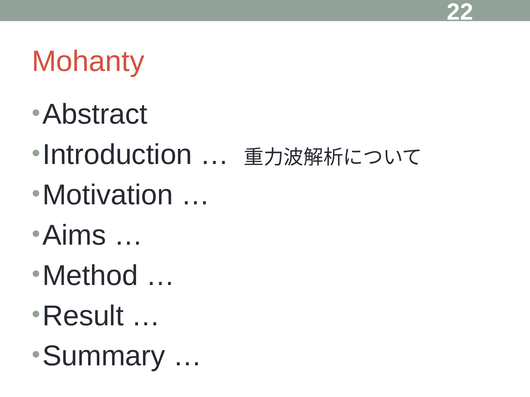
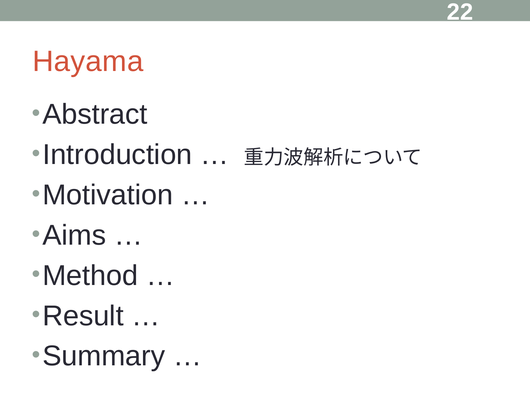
Mohanty: Mohanty -> Hayama (88, 62)
